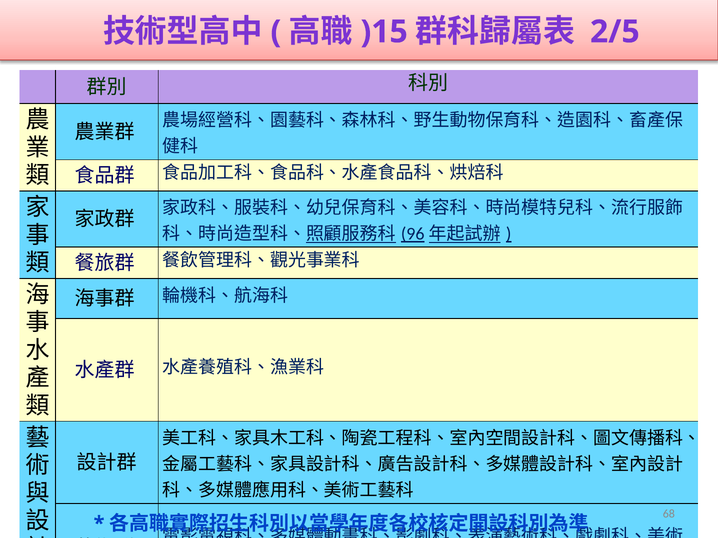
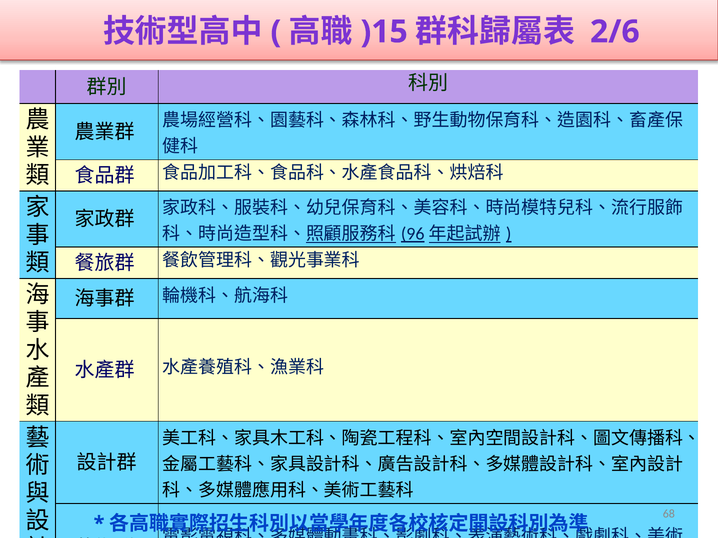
2/5: 2/5 -> 2/6 (615, 32)
